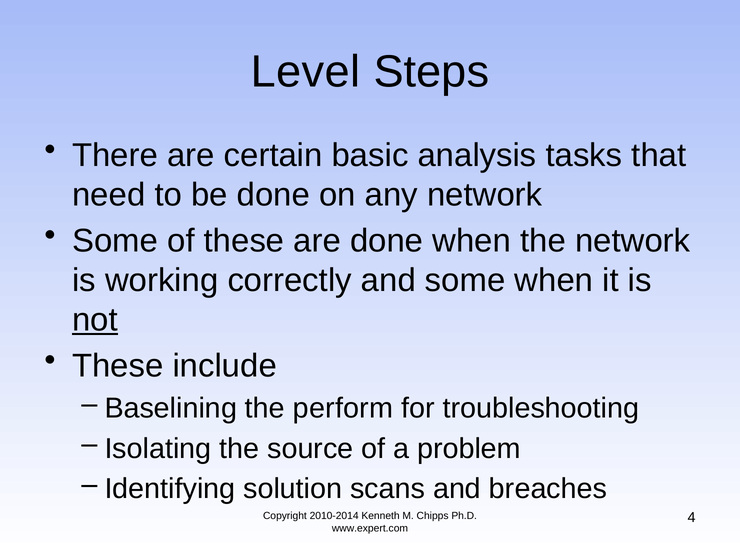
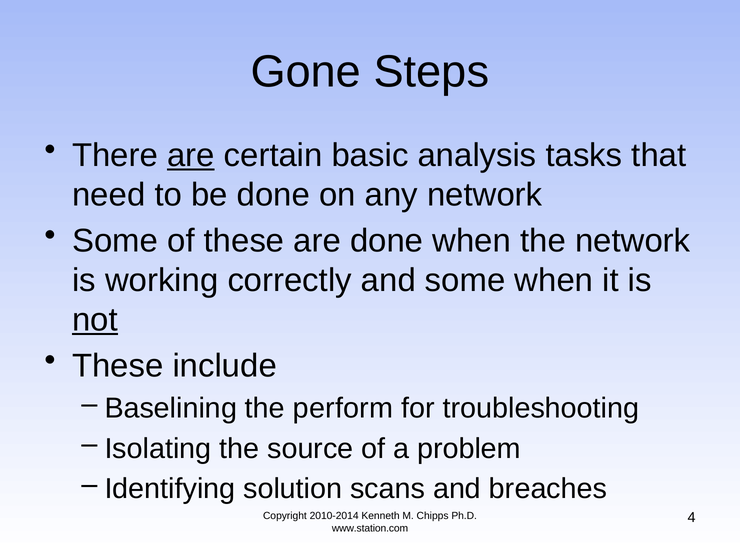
Level: Level -> Gone (306, 72)
are underline: none -> present (191, 155)
www.expert.com: www.expert.com -> www.station.com (370, 528)
